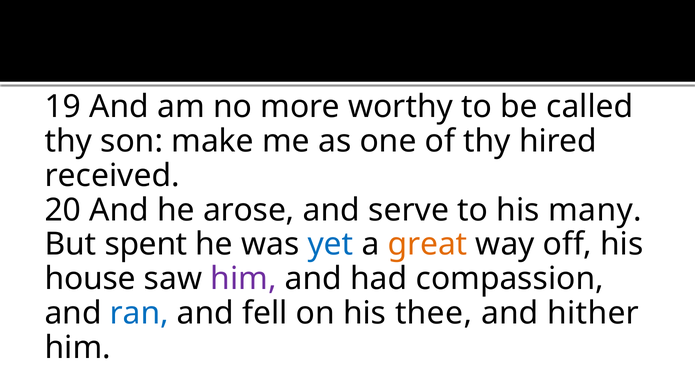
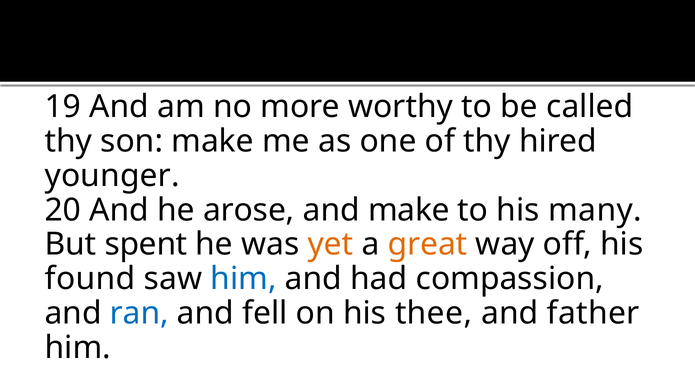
received: received -> younger (112, 176)
and serve: serve -> make (409, 210)
yet colour: blue -> orange (330, 244)
house: house -> found (90, 279)
him colour: purple -> blue (243, 279)
hither: hither -> father (593, 313)
